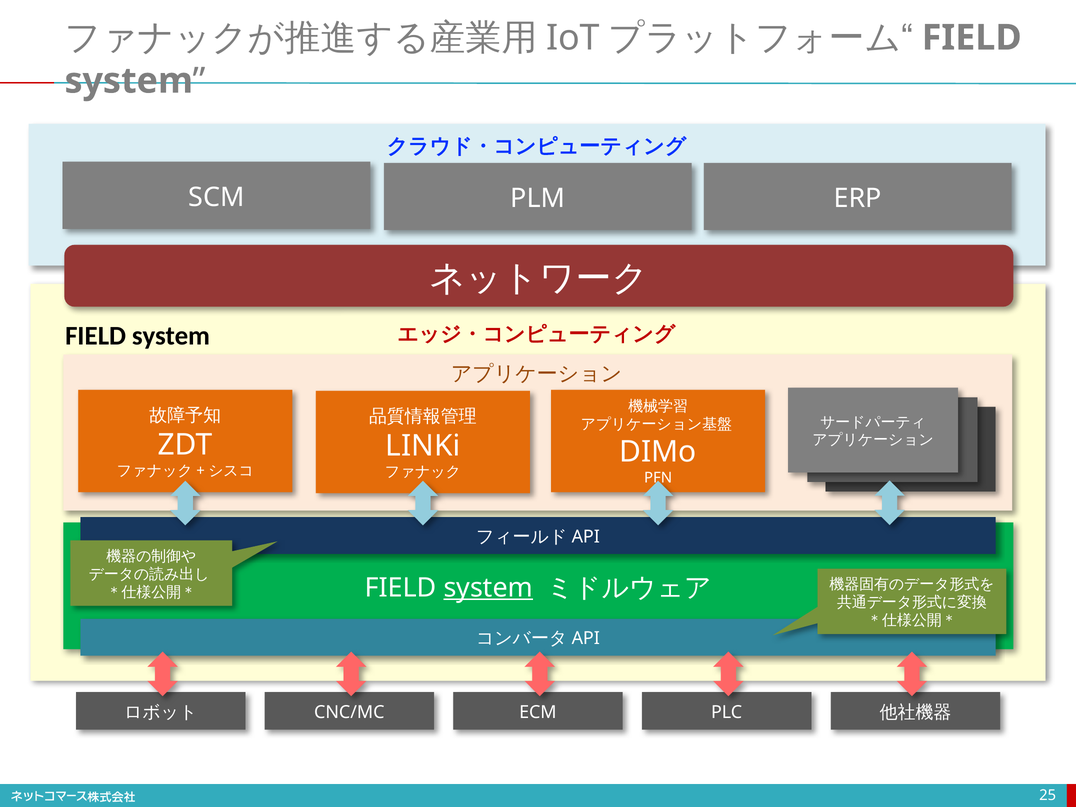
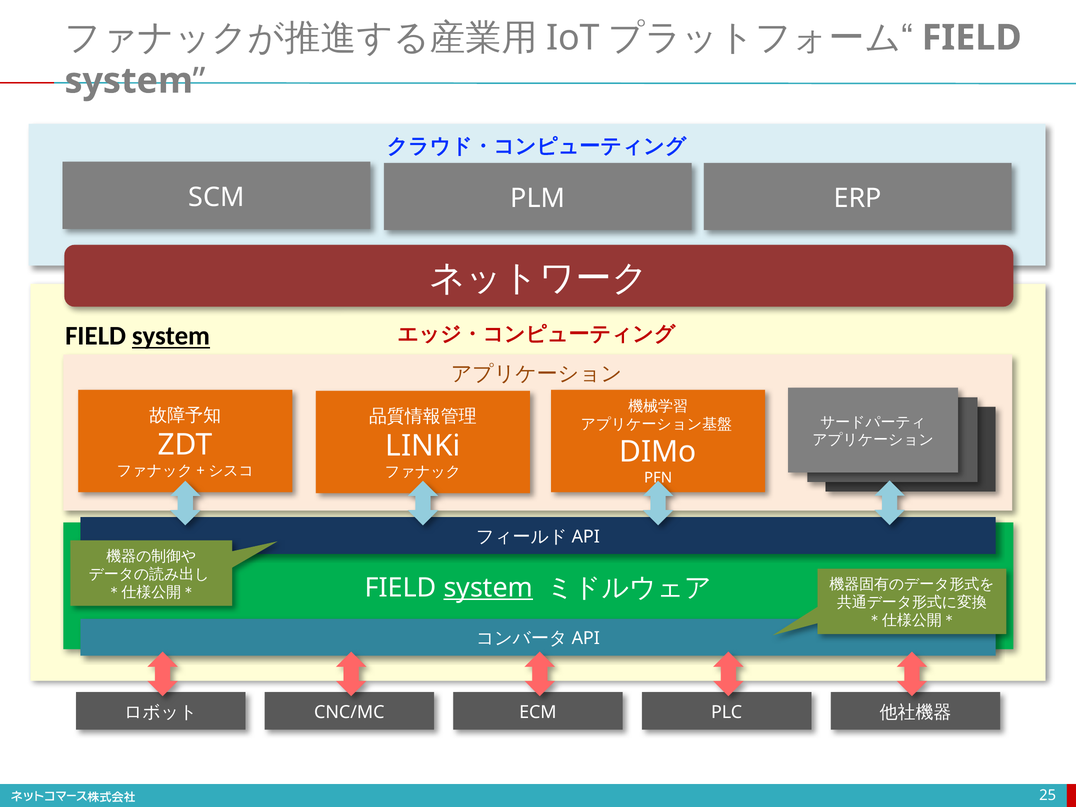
system underline: none -> present (171, 336)
